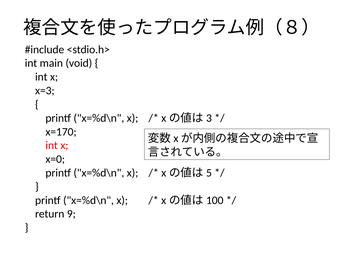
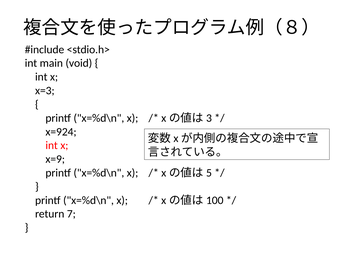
x=170: x=170 -> x=924 (61, 132)
x=0: x=0 -> x=9 (55, 159)
9: 9 -> 7 (71, 214)
